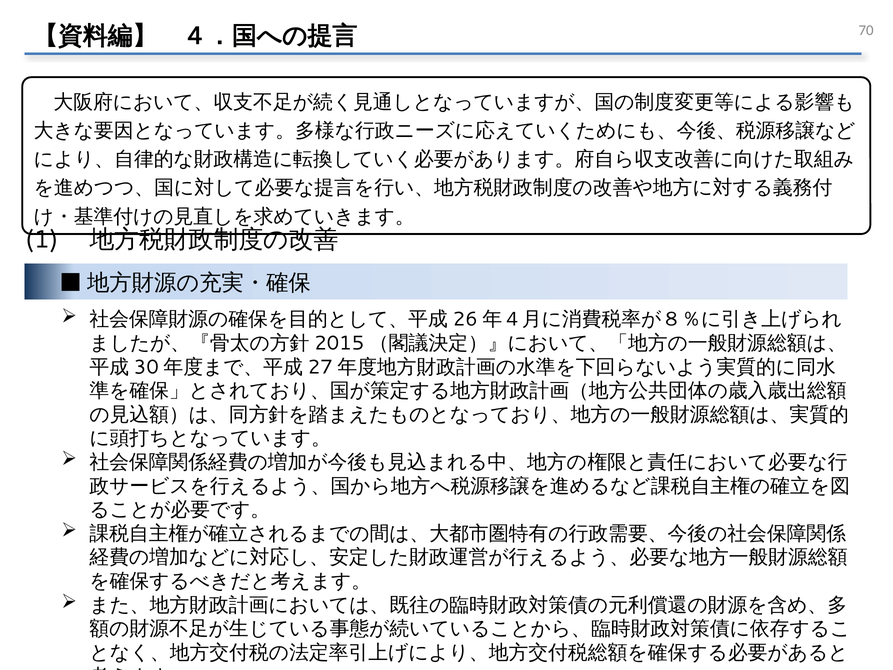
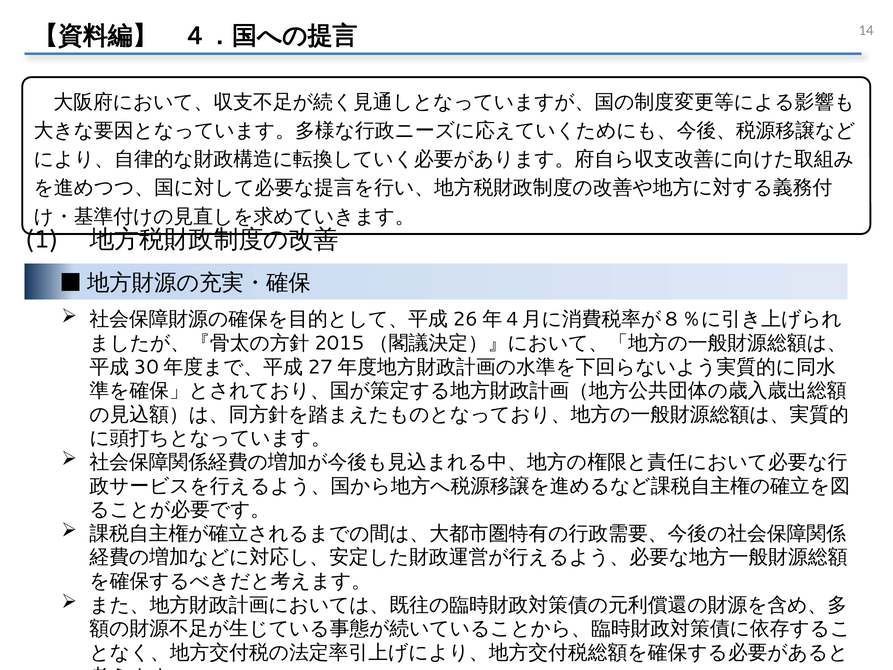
70: 70 -> 14 (866, 30)
